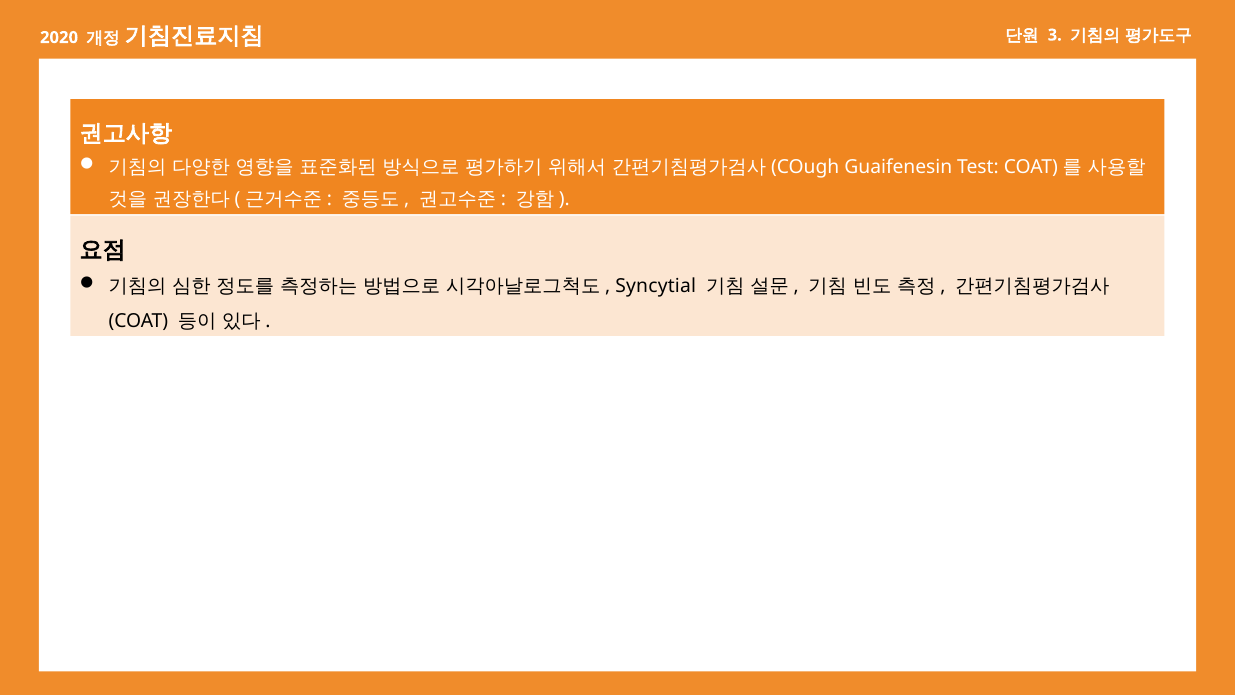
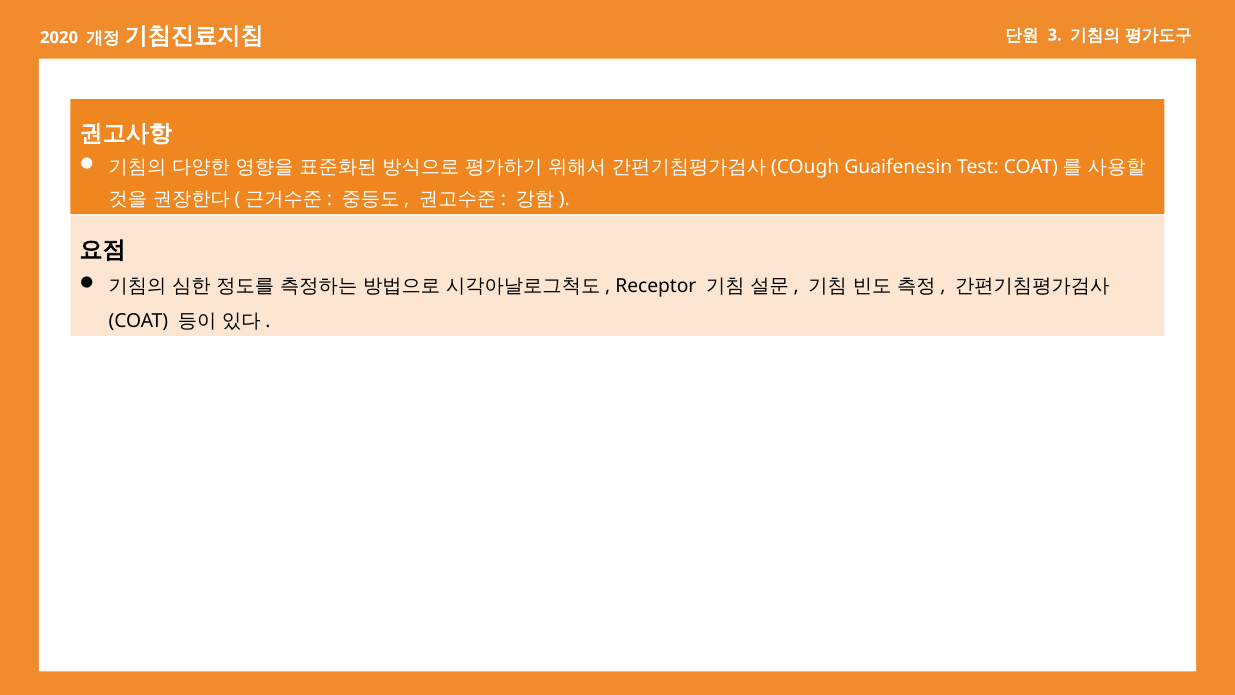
Syncytial: Syncytial -> Receptor (656, 286)
